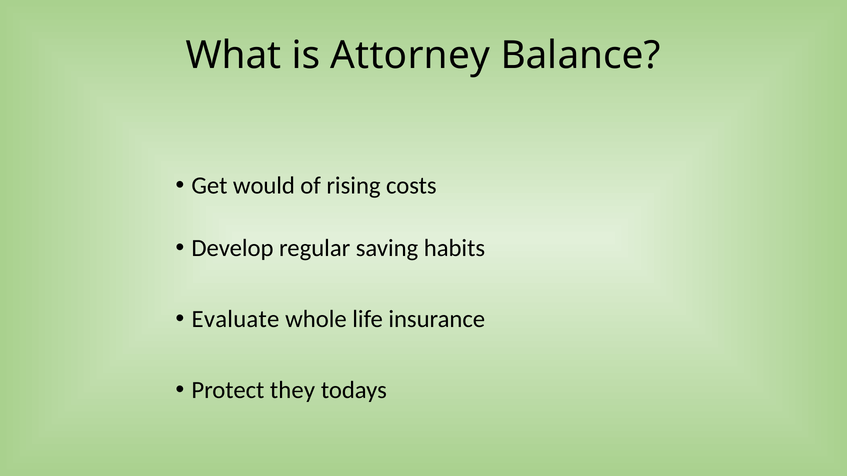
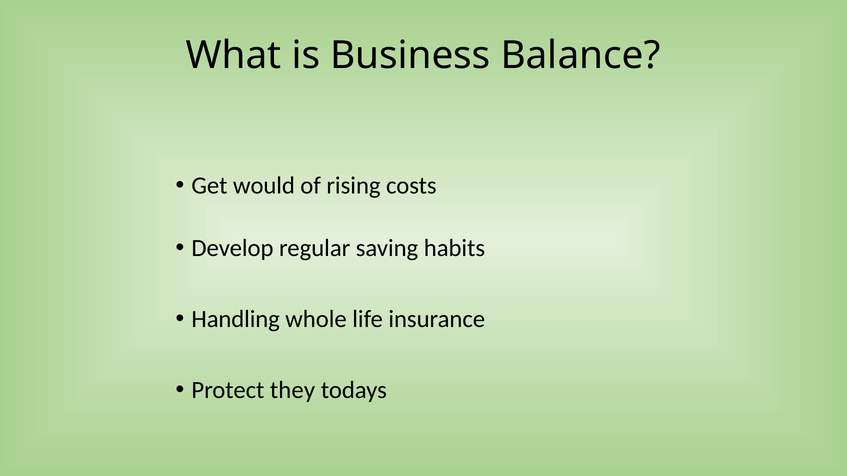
Attorney: Attorney -> Business (410, 56)
Evaluate: Evaluate -> Handling (236, 319)
